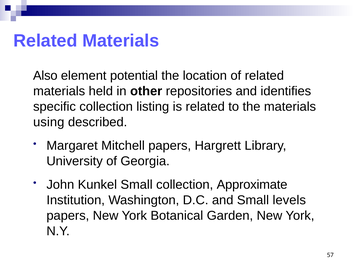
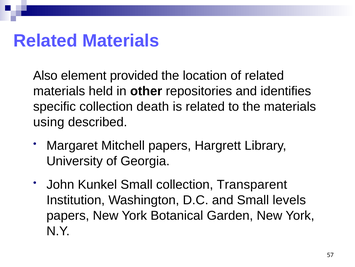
potential: potential -> provided (134, 75)
listing: listing -> death (153, 106)
Approximate: Approximate -> Transparent (252, 184)
